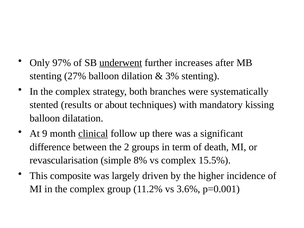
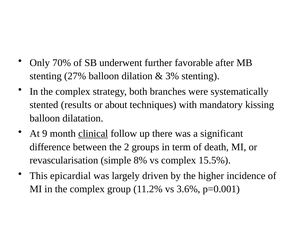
97%: 97% -> 70% (62, 63)
underwent underline: present -> none (121, 63)
increases: increases -> favorable (194, 63)
composite: composite -> epicardial (70, 176)
